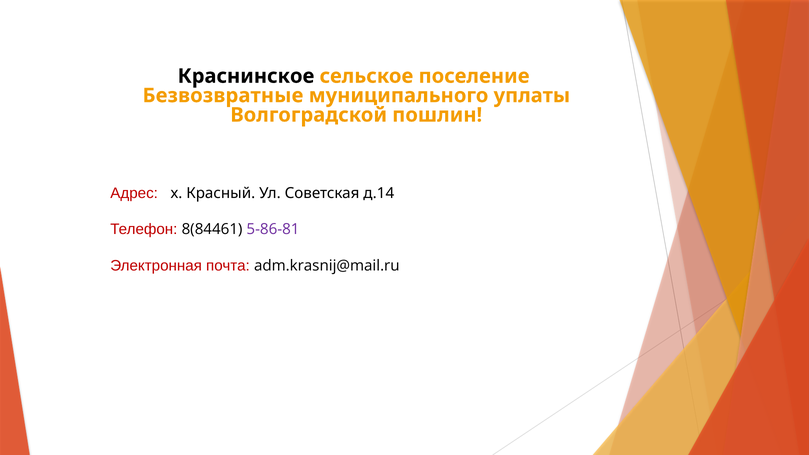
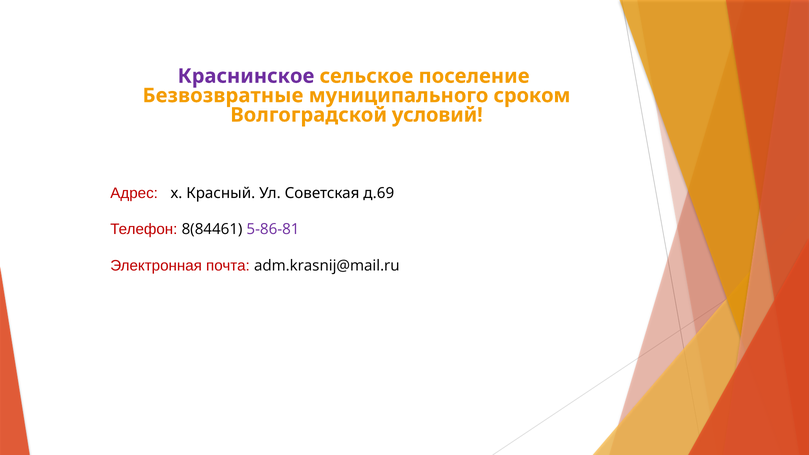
Краснинское colour: black -> purple (246, 76)
уплаты: уплаты -> сроком (532, 96)
пошлин: пошлин -> условий (437, 115)
д.14: д.14 -> д.69 (379, 193)
